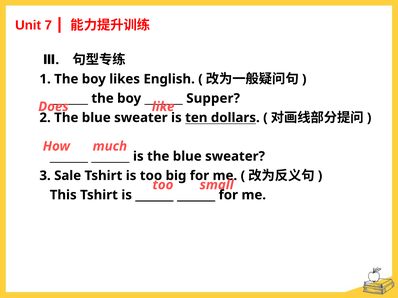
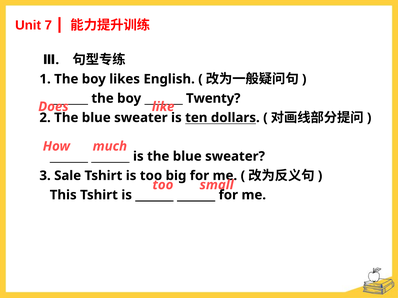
Supper: Supper -> Twenty (213, 99)
